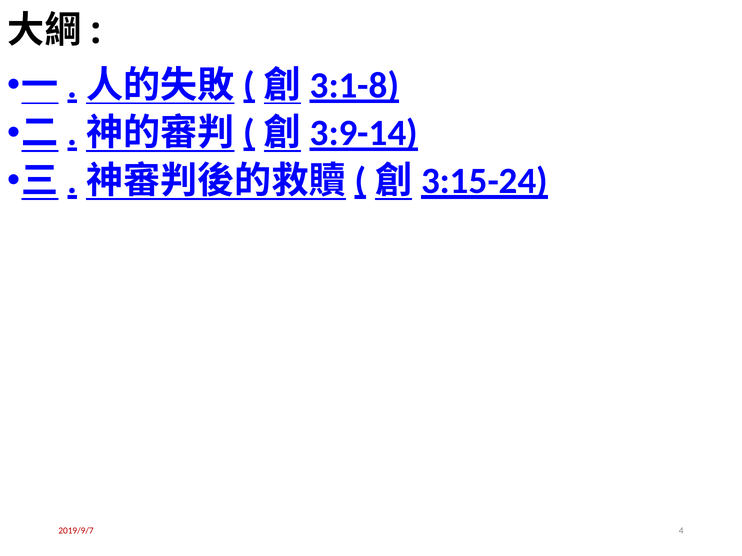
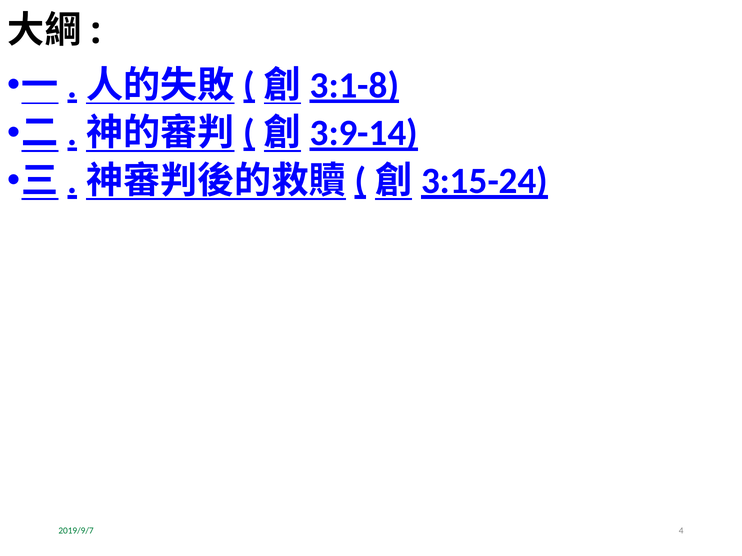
2019/9/7 colour: red -> green (76, 531)
